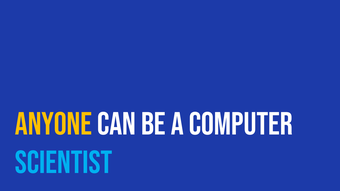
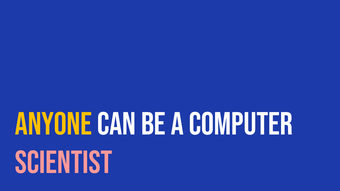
Scientist colour: light blue -> pink (64, 163)
